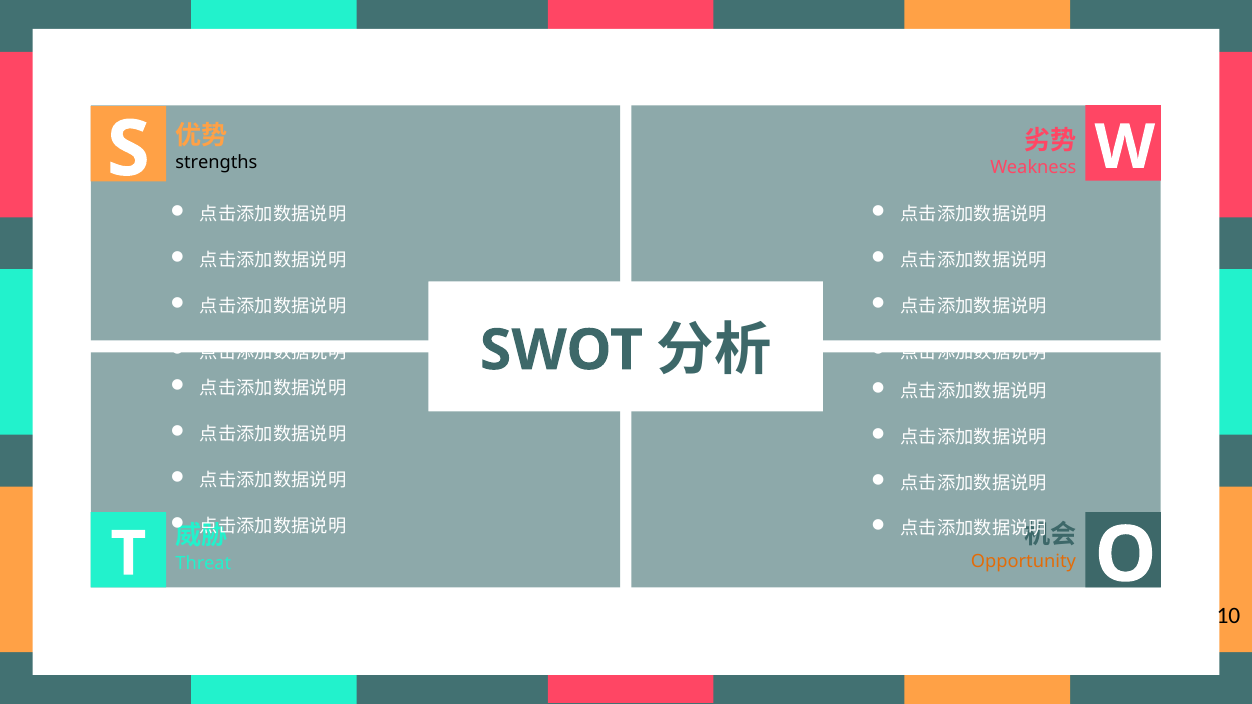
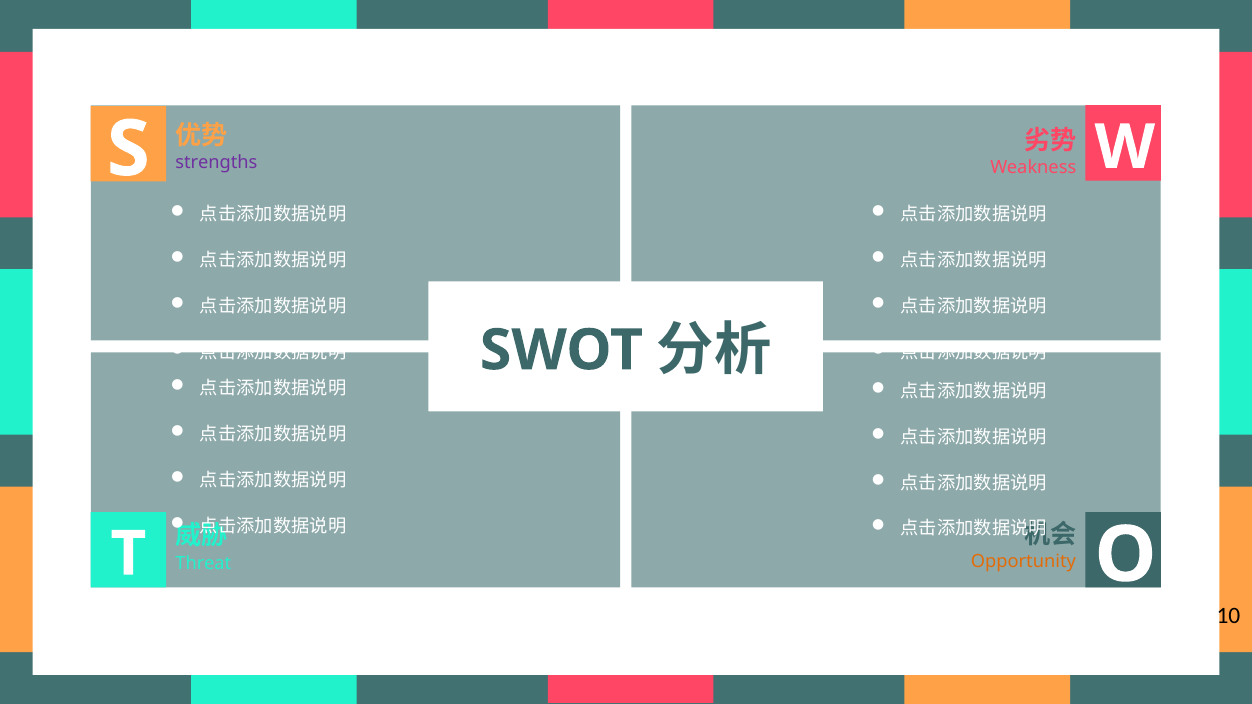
strengths colour: black -> purple (216, 163)
